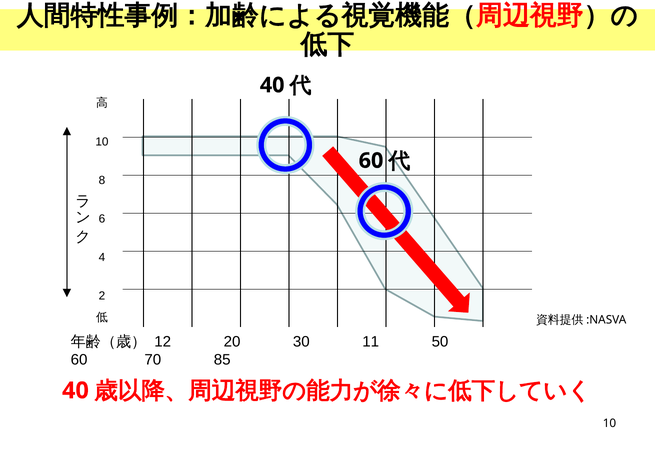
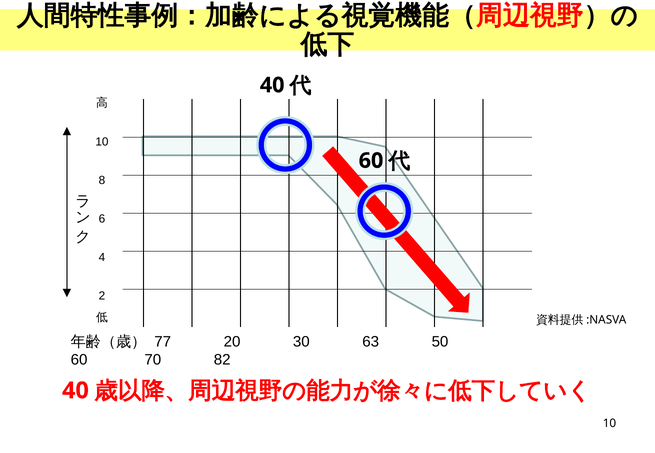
12: 12 -> 77 (163, 342)
11: 11 -> 63 (371, 342)
85: 85 -> 82 (222, 360)
